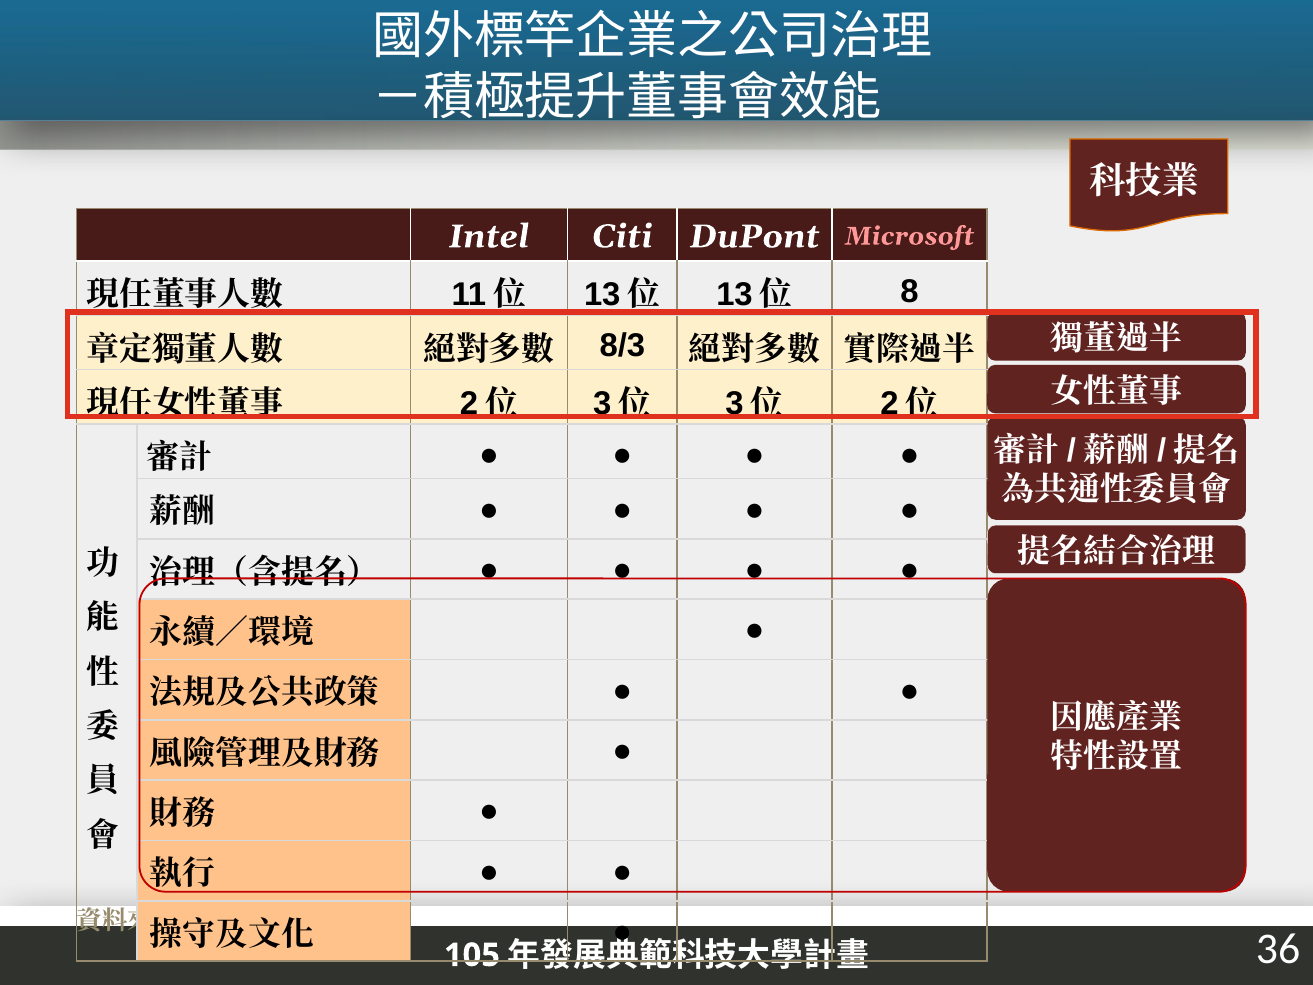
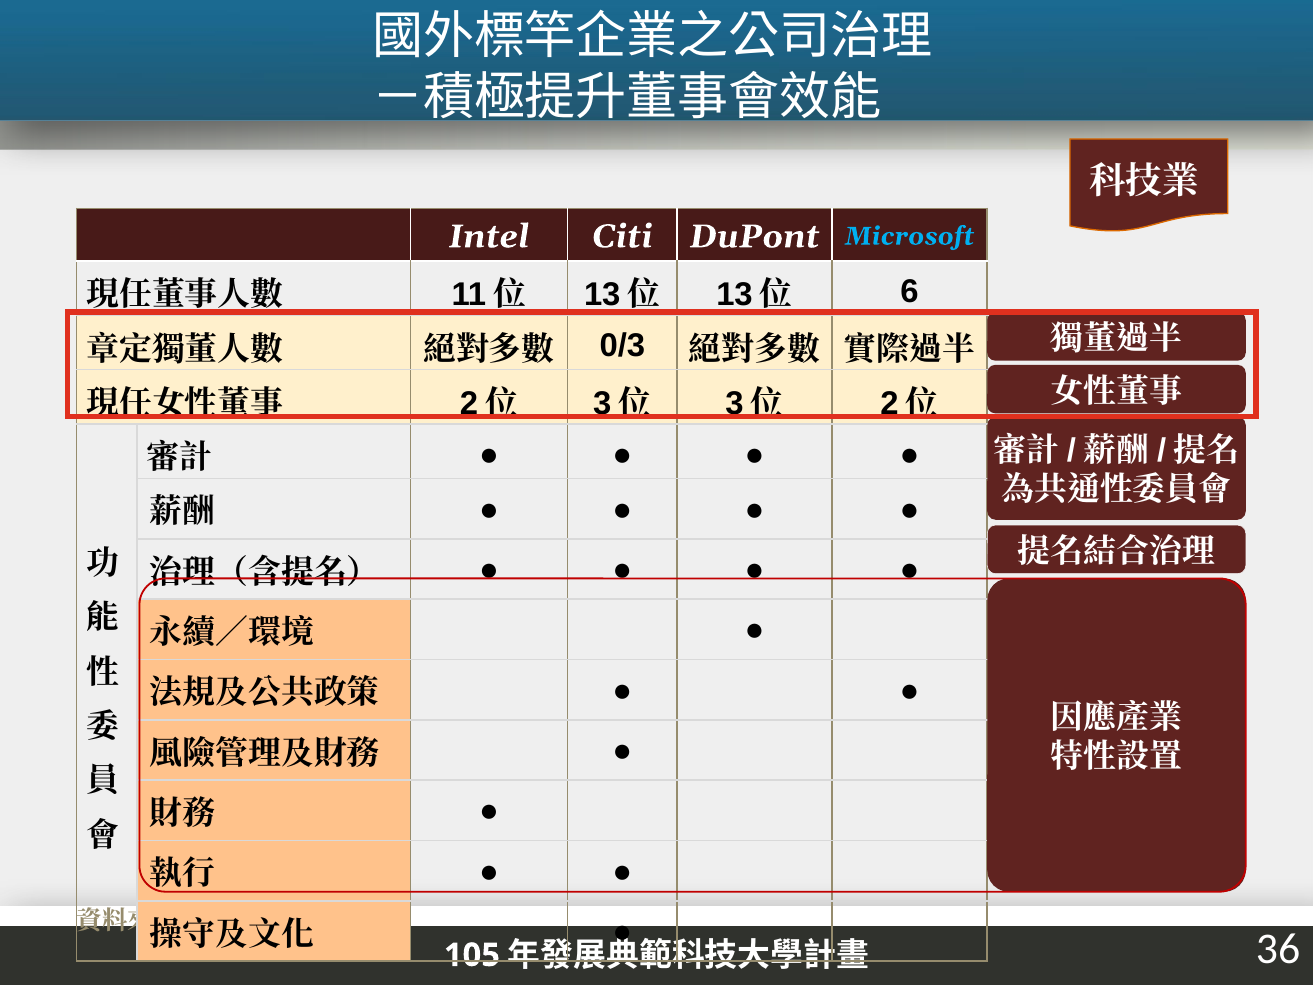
Microsoft colour: pink -> light blue (910, 236)
8: 8 -> 6 (910, 291)
8/3: 8/3 -> 0/3 (622, 346)
